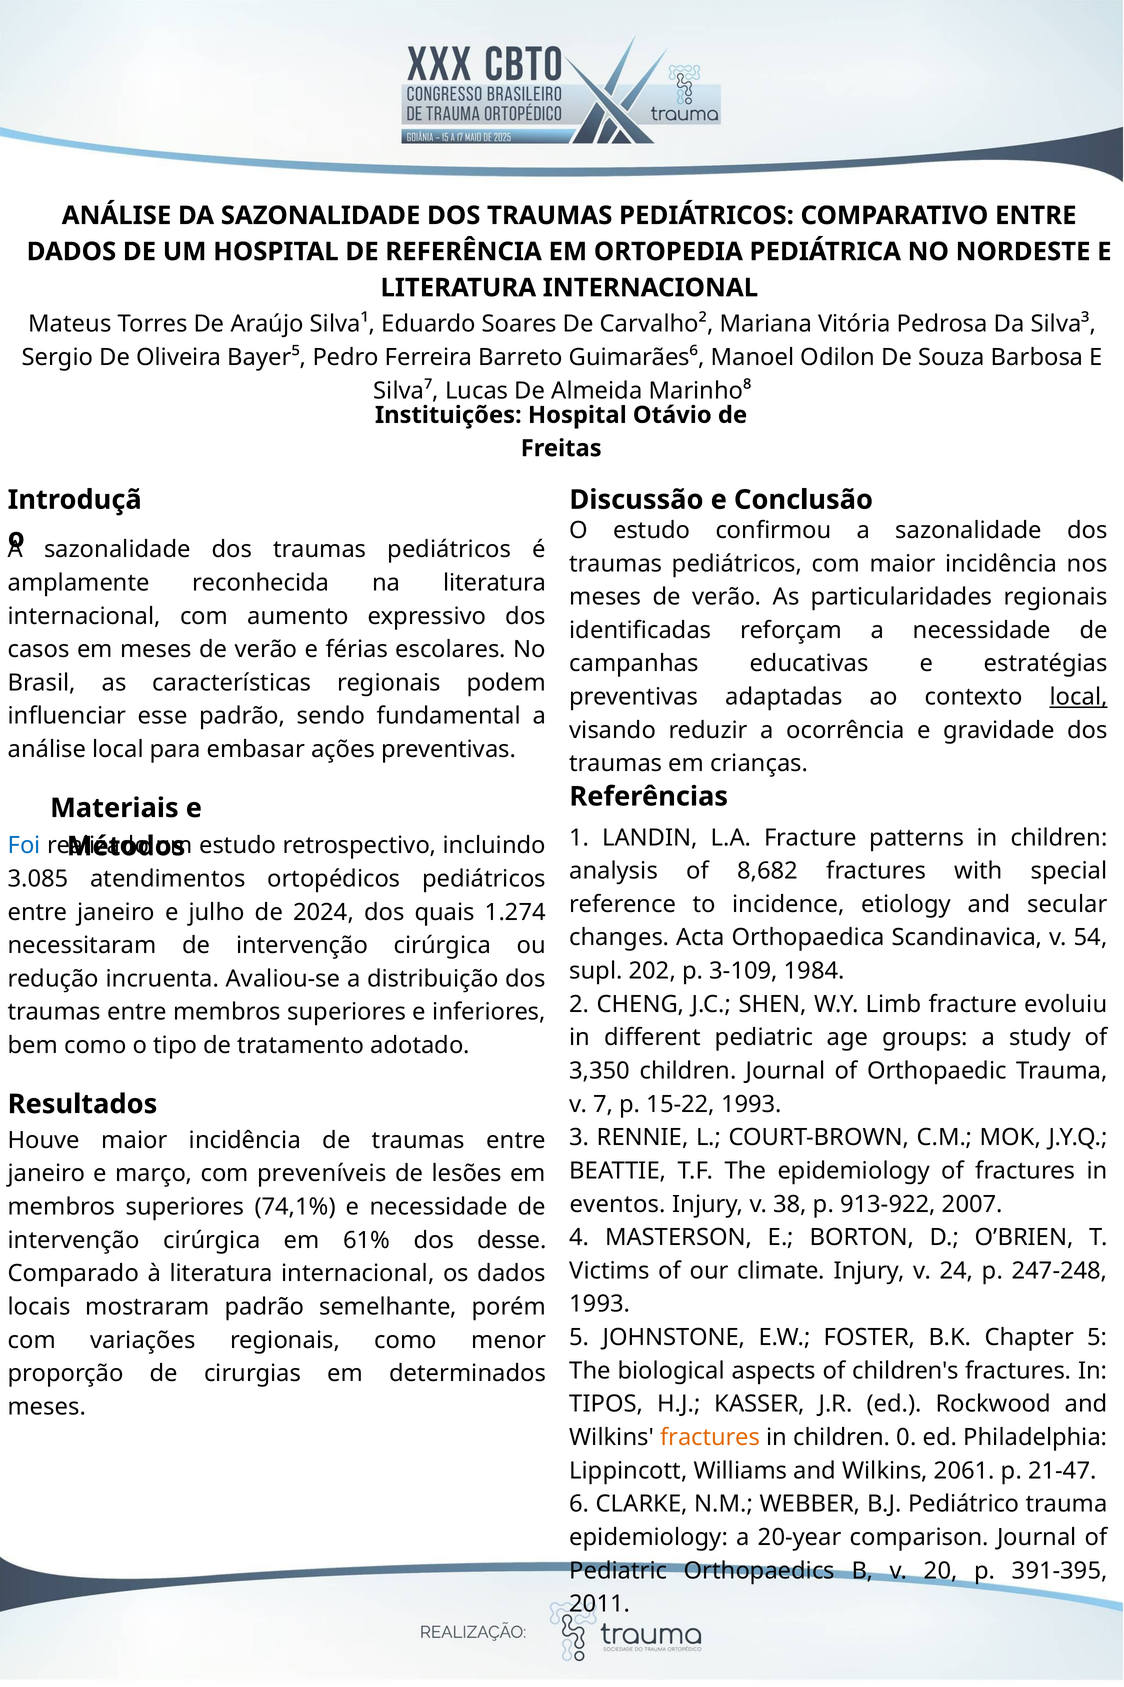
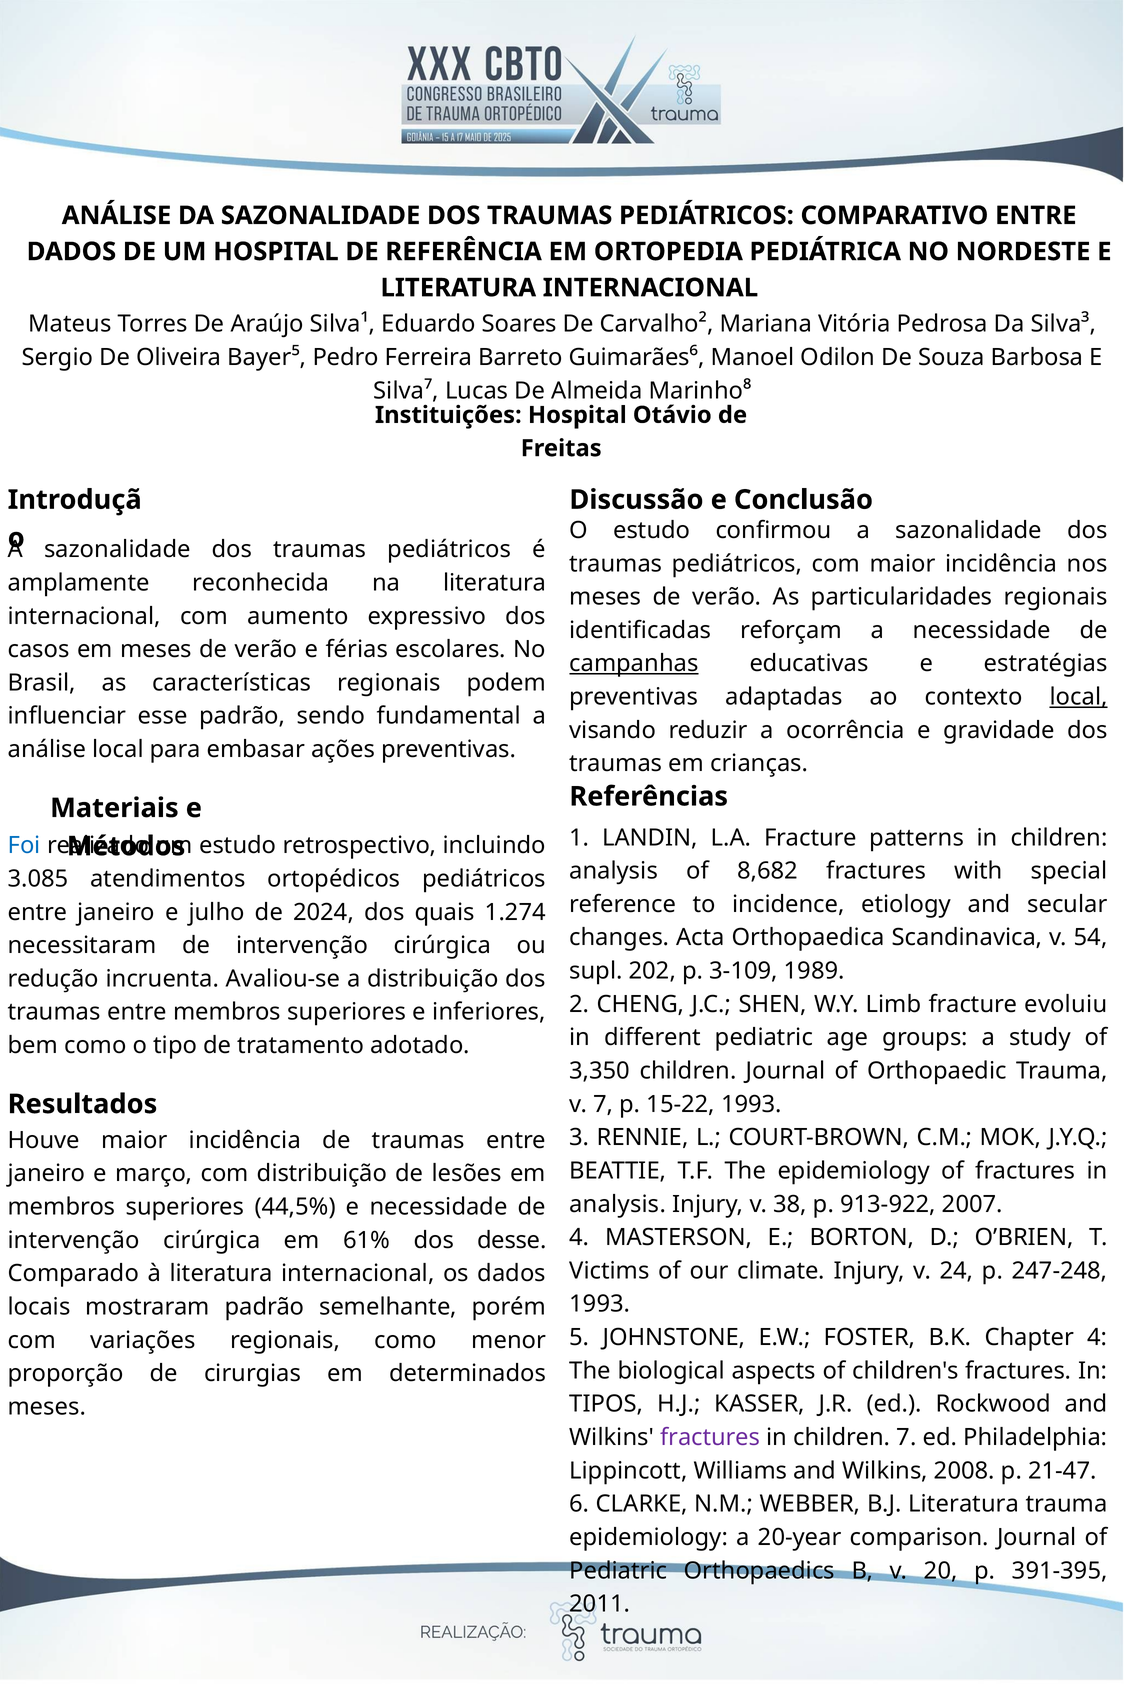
campanhas underline: none -> present (634, 663)
1984: 1984 -> 1989 (814, 970)
com preveníveis: preveníveis -> distribuição (322, 1173)
eventos: eventos -> analysis (618, 1203)
74,1%: 74,1% -> 44,5% (295, 1206)
Chapter 5: 5 -> 4 (1097, 1337)
fractures colour: orange -> purple (710, 1437)
children 0: 0 -> 7 (906, 1437)
2061: 2061 -> 2008 (964, 1470)
B.J Pediátrico: Pediátrico -> Literatura (964, 1503)
